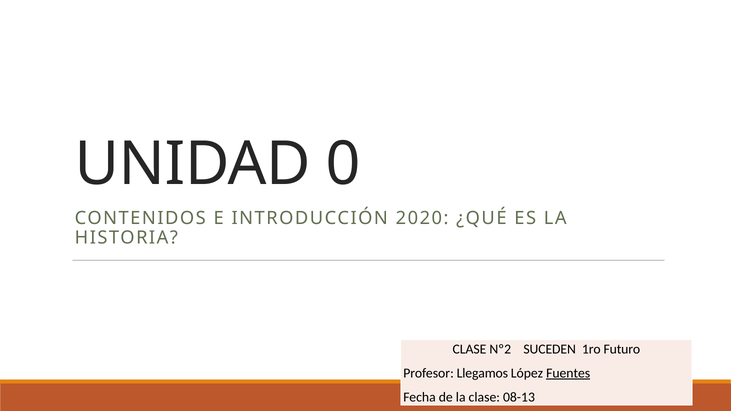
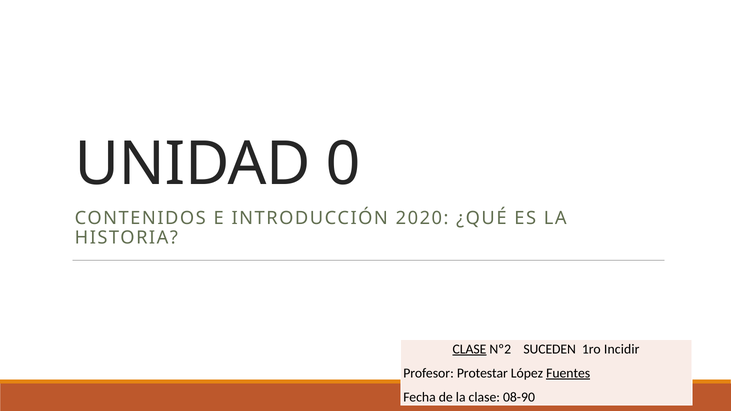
CLASE underline: none -> present (469, 349)
Futuro: Futuro -> Incidir (622, 349)
Llegamos: Llegamos -> Protestar (482, 373)
08-13: 08-13 -> 08-90 (519, 397)
